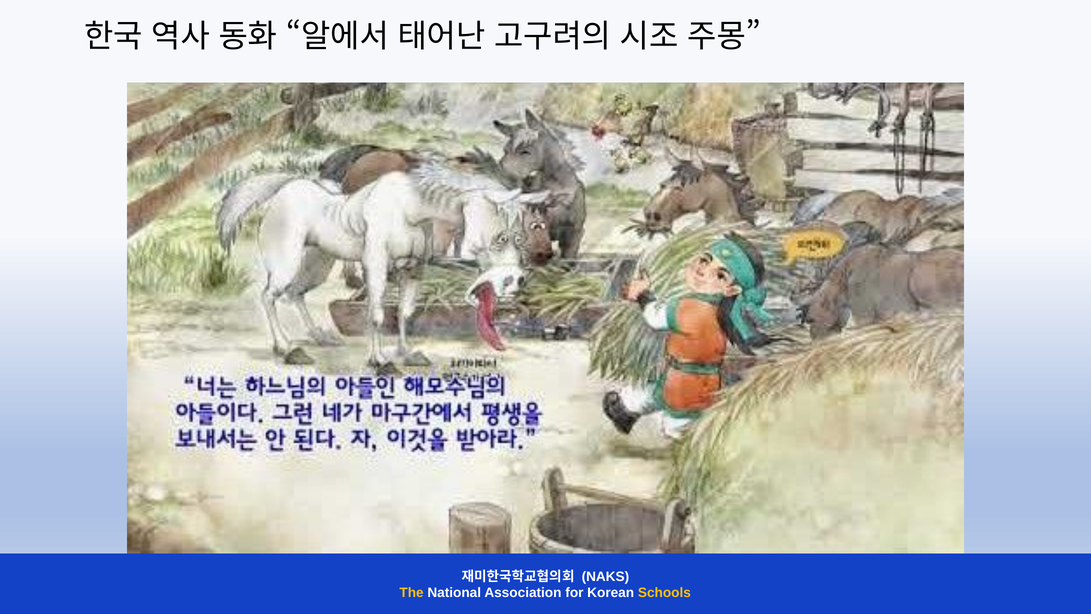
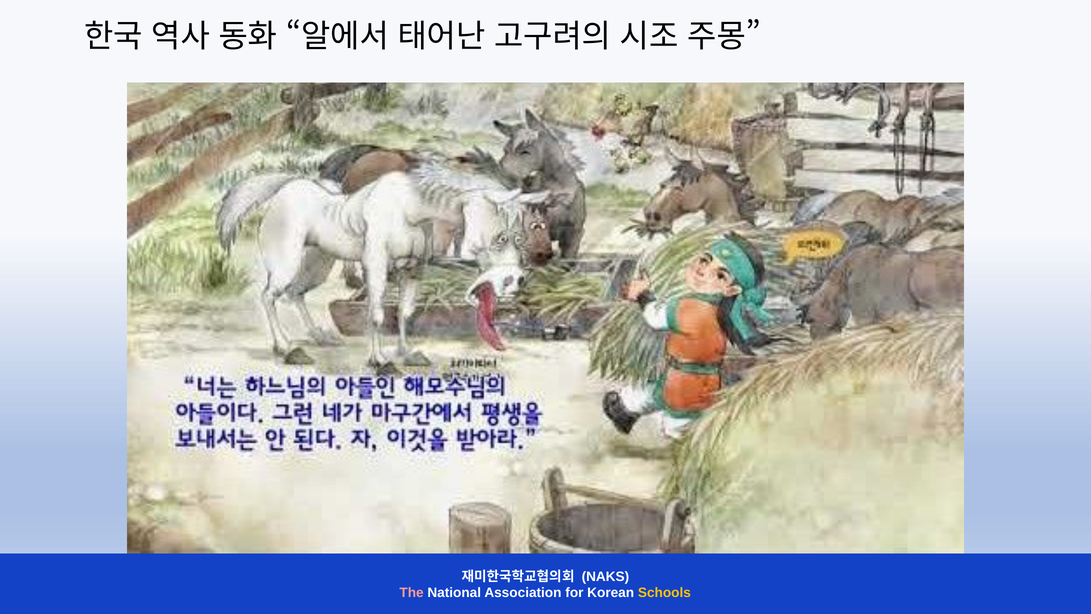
The colour: yellow -> pink (412, 593)
